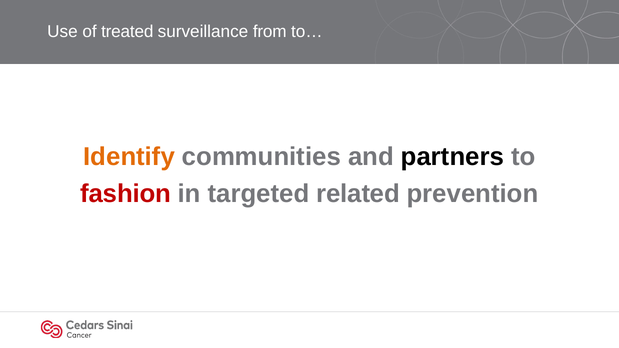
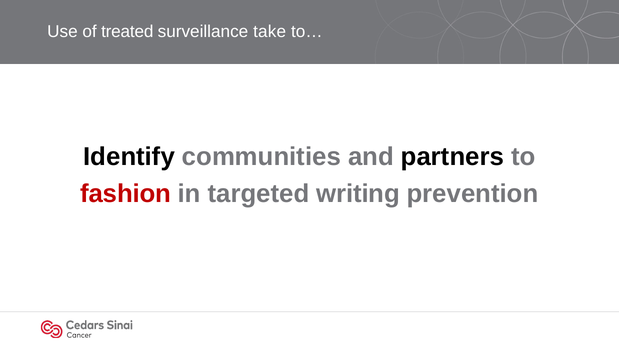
from: from -> take (270, 32)
Identify colour: orange -> black (129, 157)
related: related -> writing (358, 194)
